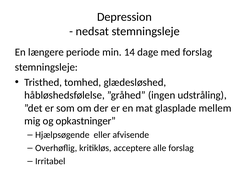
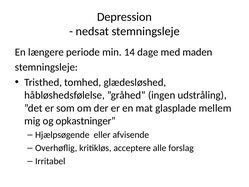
med forslag: forslag -> maden (197, 52)
